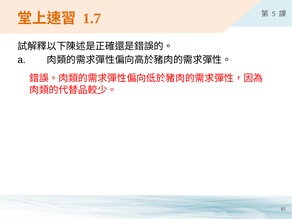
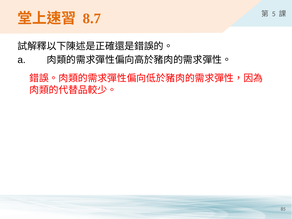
1.7: 1.7 -> 8.7 (92, 19)
